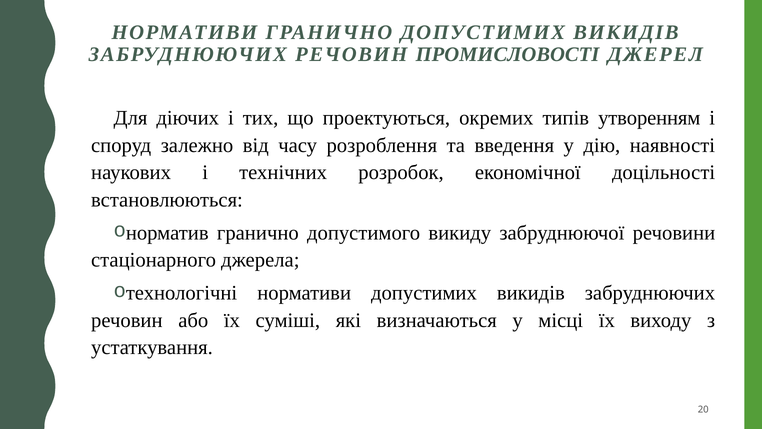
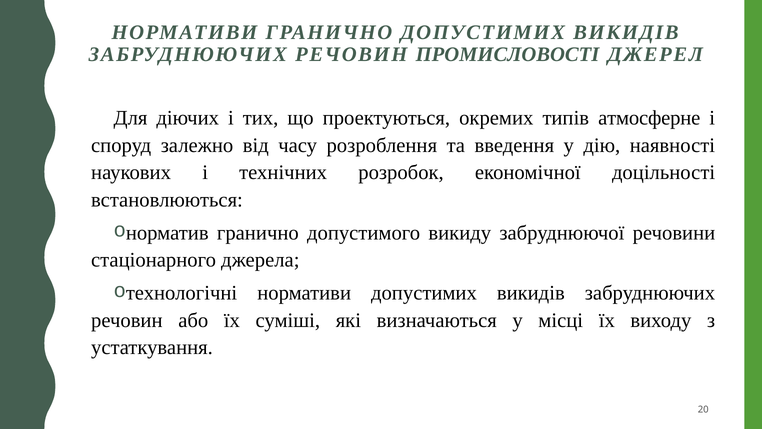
утворенням: утворенням -> aтмоcферне (649, 118)
